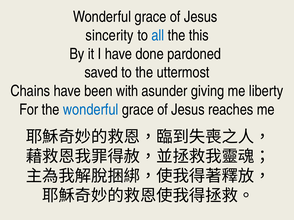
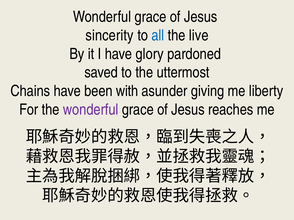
this: this -> live (199, 35)
done: done -> glory (149, 54)
wonderful colour: blue -> purple (91, 110)
